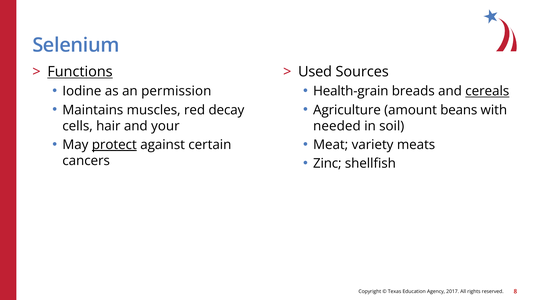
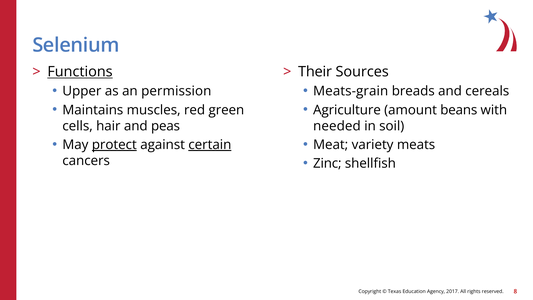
Used: Used -> Their (315, 72)
Iodine: Iodine -> Upper (82, 91)
Health-grain: Health-grain -> Meats-grain (351, 91)
cereals underline: present -> none (487, 91)
decay: decay -> green (226, 110)
your: your -> peas (165, 126)
certain underline: none -> present (210, 145)
